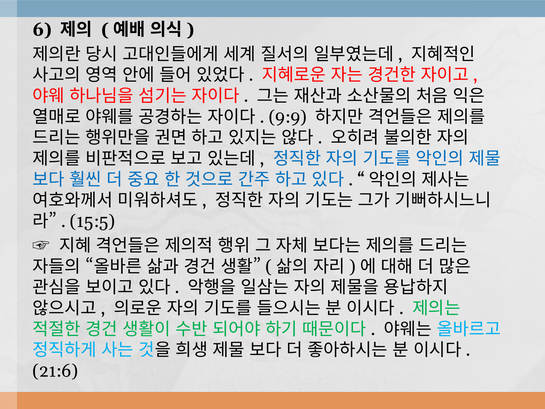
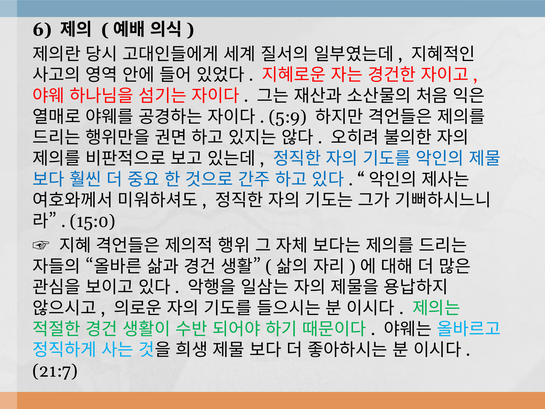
9:9: 9:9 -> 5:9 (288, 117)
15:5: 15:5 -> 15:0 (93, 221)
21:6: 21:6 -> 21:7 (55, 371)
